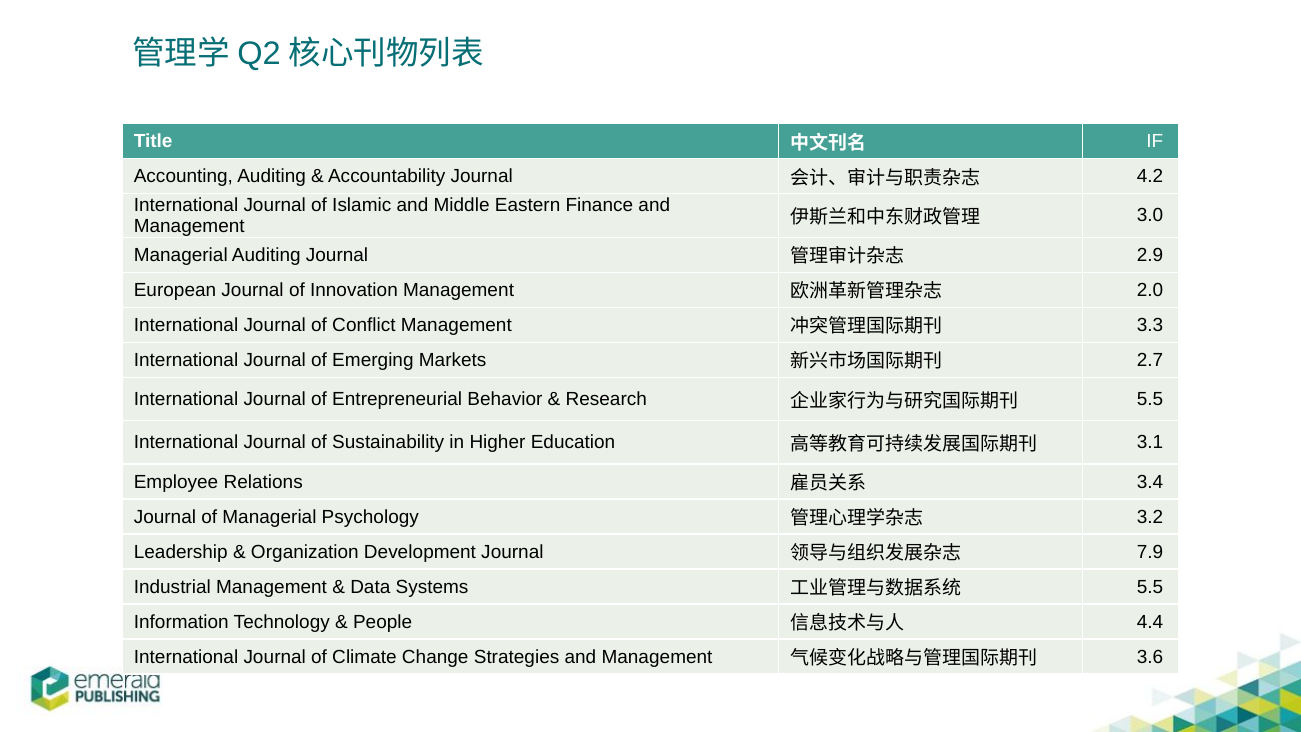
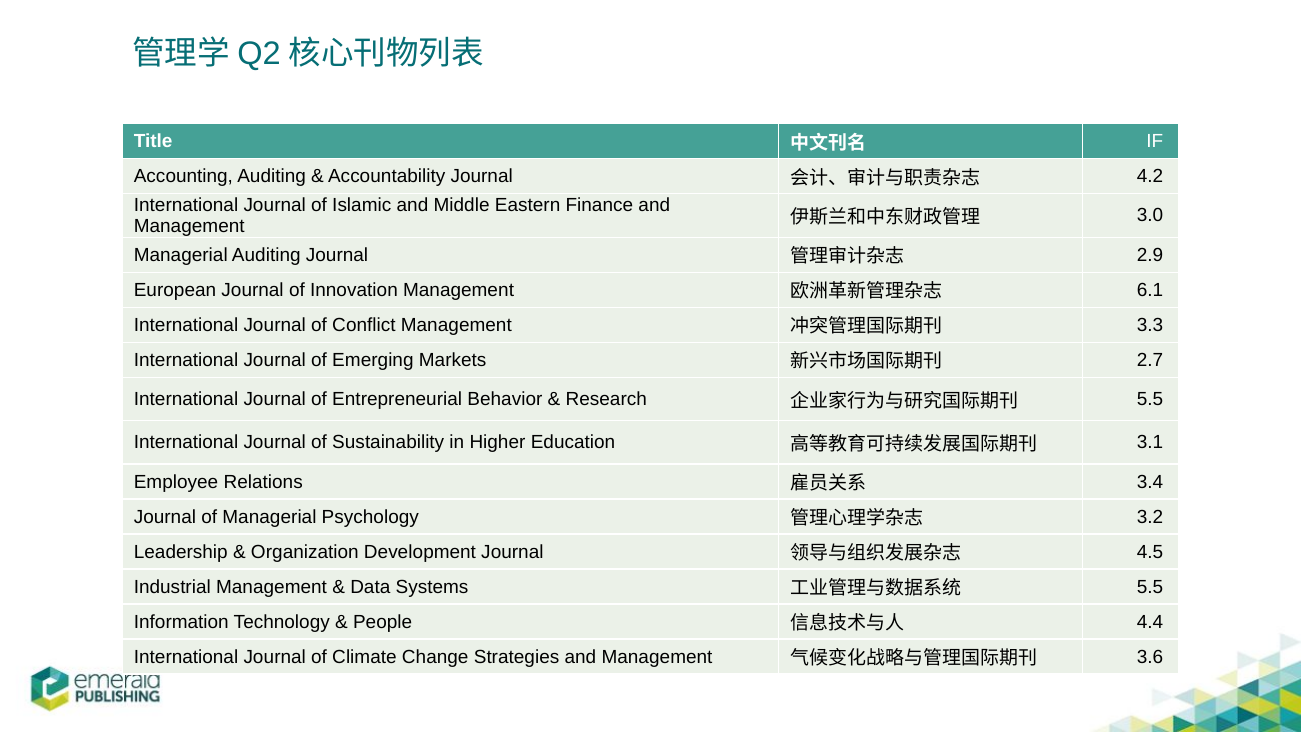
2.0: 2.0 -> 6.1 (1150, 290)
7.9: 7.9 -> 4.5 (1150, 552)
